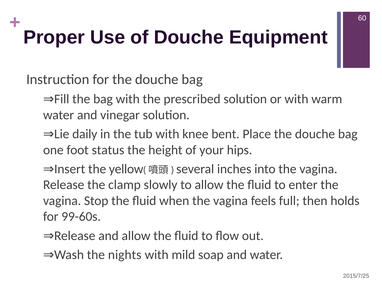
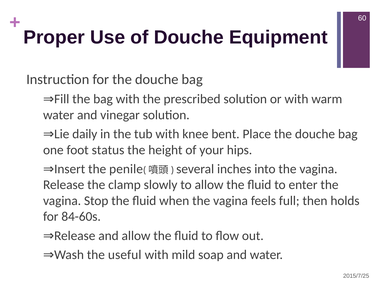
yellow: yellow -> penile (126, 169)
99-60s: 99-60s -> 84-60s (81, 217)
nights: nights -> useful (125, 255)
